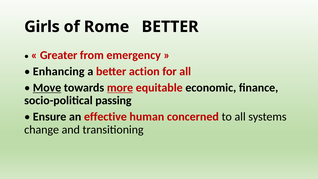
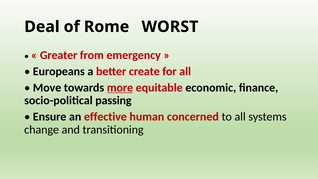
Girls: Girls -> Deal (42, 27)
Rome BETTER: BETTER -> WORST (170, 27)
Enhancing: Enhancing -> Europeans (59, 71)
action: action -> create (144, 71)
Move underline: present -> none (47, 88)
